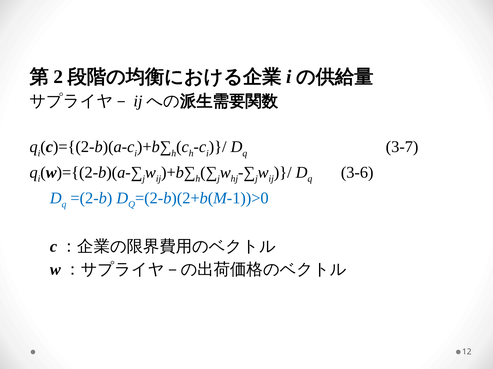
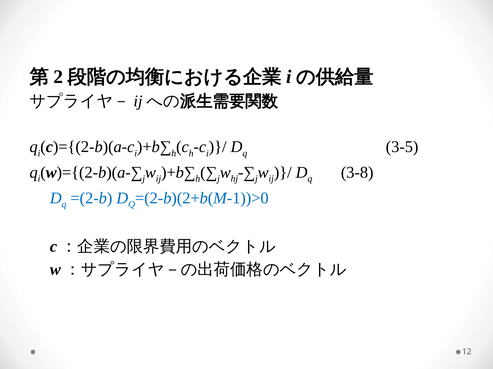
3-7: 3-7 -> 3-5 (402, 147)
3-6: 3-6 -> 3-8 (357, 173)
